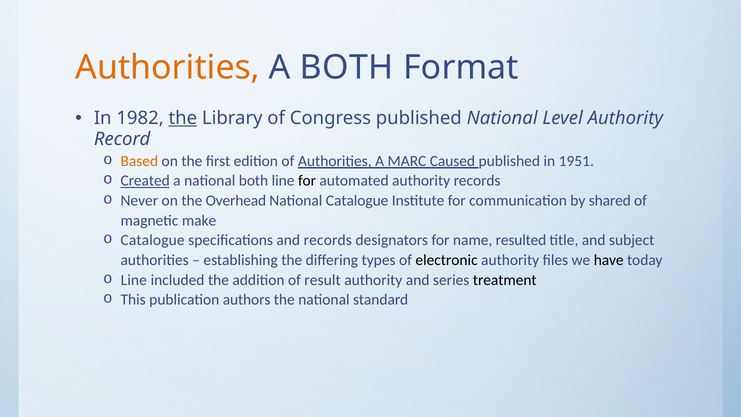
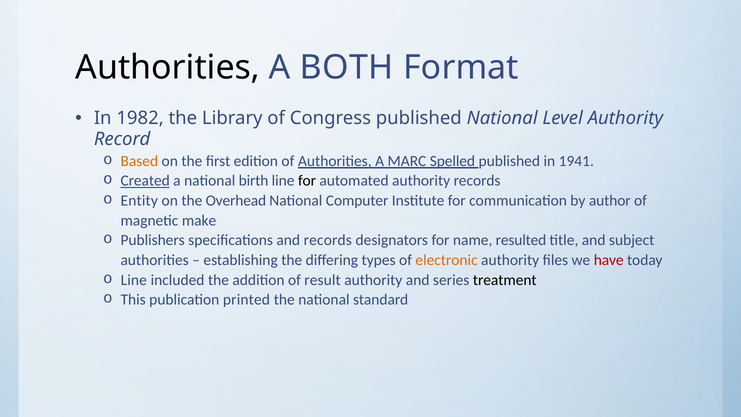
Authorities colour: orange -> black (168, 68)
the underline: present -> none (183, 118)
Caused: Caused -> Spelled (452, 161)
1951: 1951 -> 1941 (576, 161)
national both: both -> birth (254, 181)
Never: Never -> Entity (139, 201)
National Catalogue: Catalogue -> Computer (357, 201)
shared: shared -> author (610, 201)
Catalogue: Catalogue -> Publishers (153, 240)
electronic colour: black -> orange (447, 260)
have colour: black -> red (609, 260)
authors: authors -> printed (246, 300)
